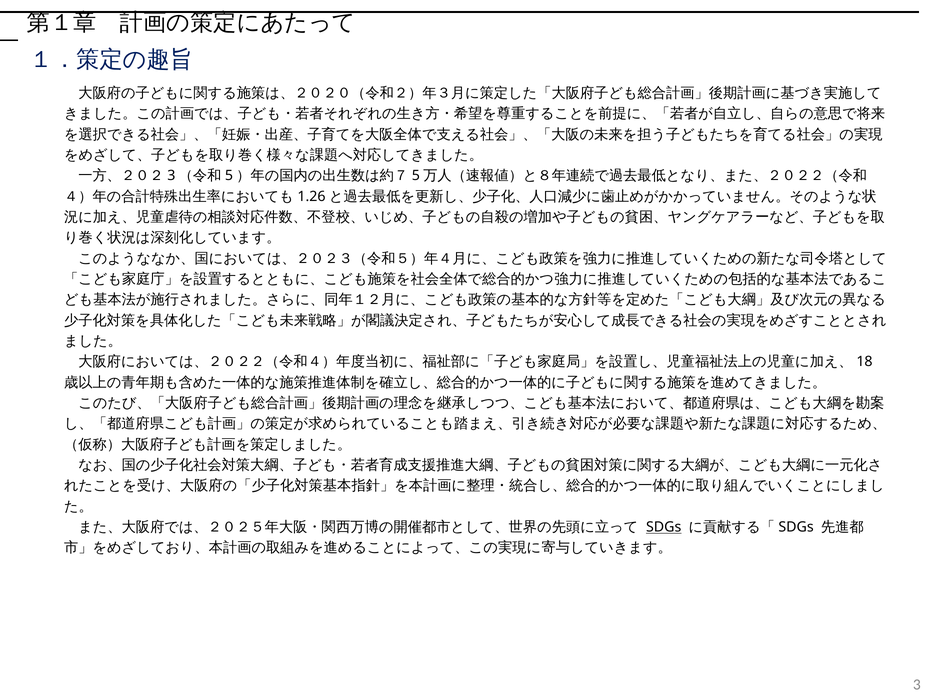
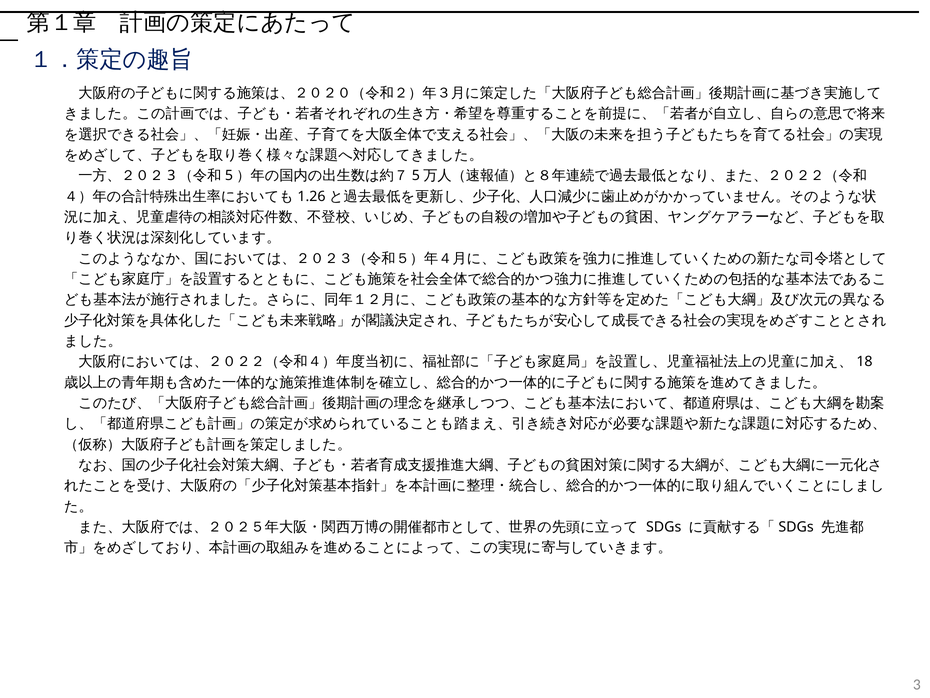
SDGs underline: present -> none (664, 527)
